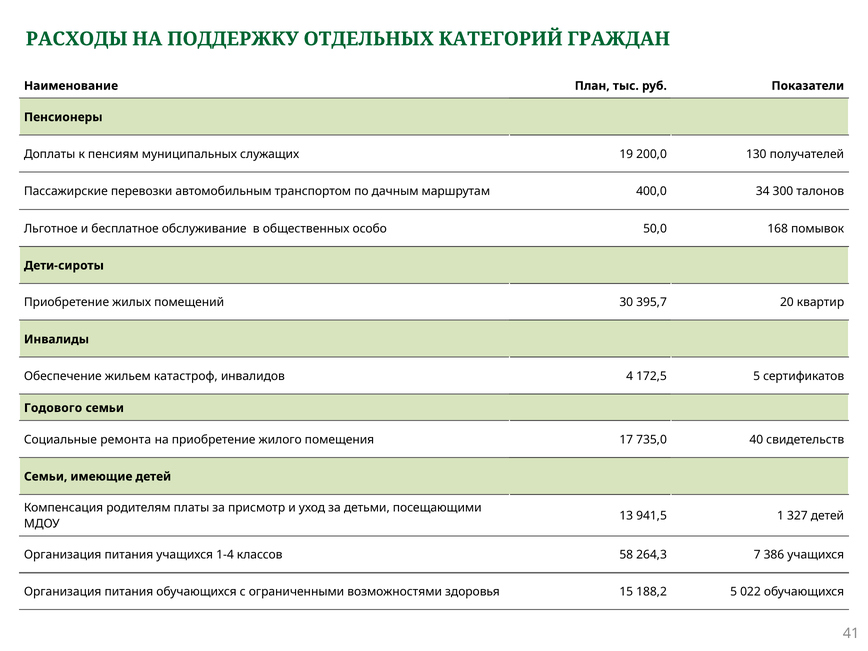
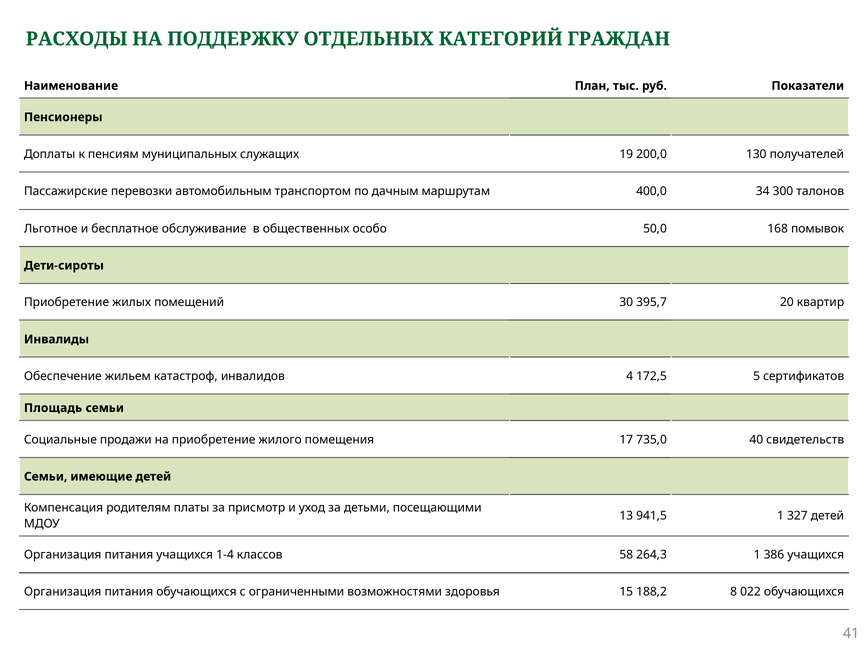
Годового: Годового -> Площадь (53, 408)
ремонта: ремонта -> продажи (126, 440)
264,3 7: 7 -> 1 (757, 555)
188,2 5: 5 -> 8 (734, 592)
